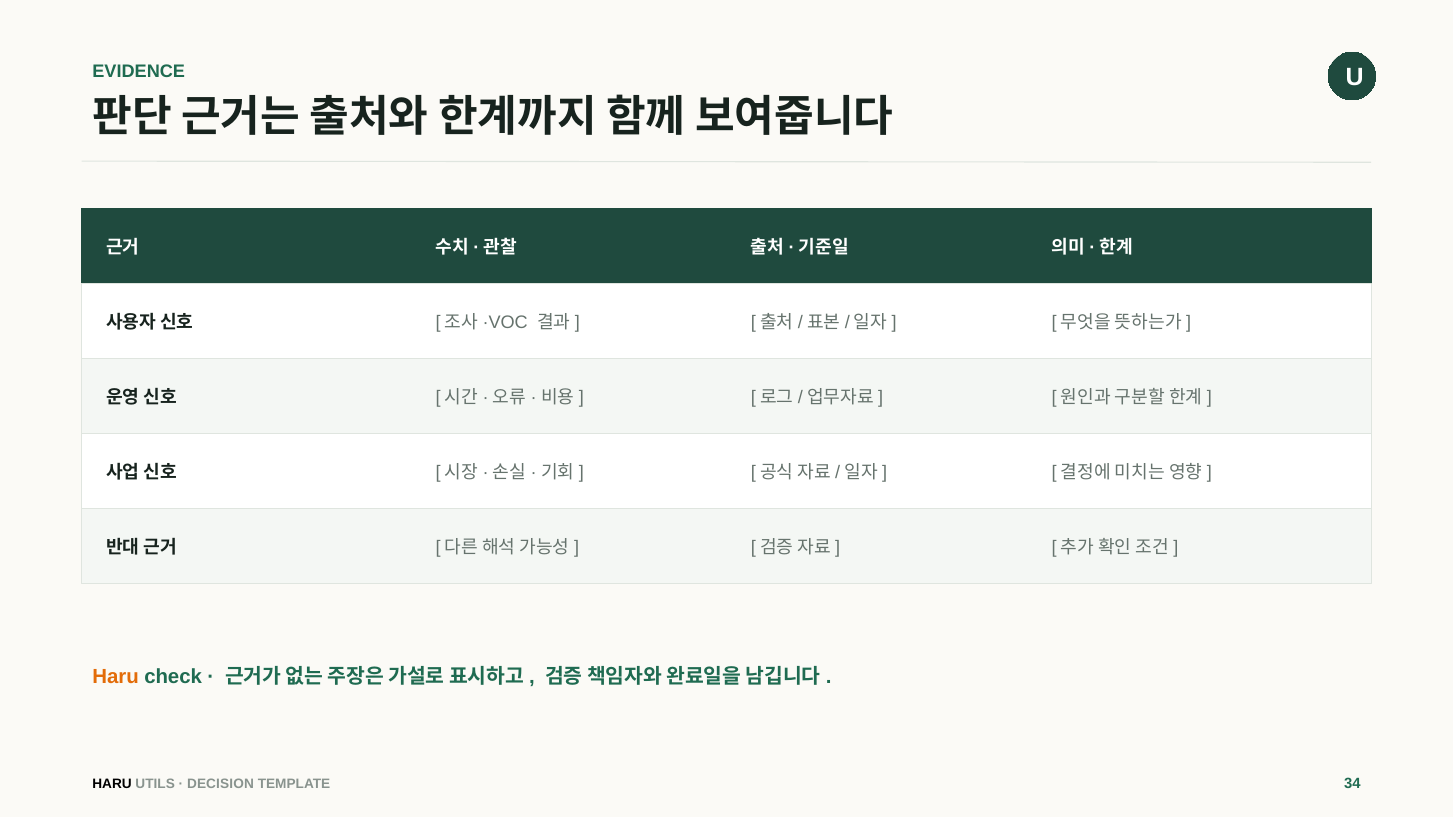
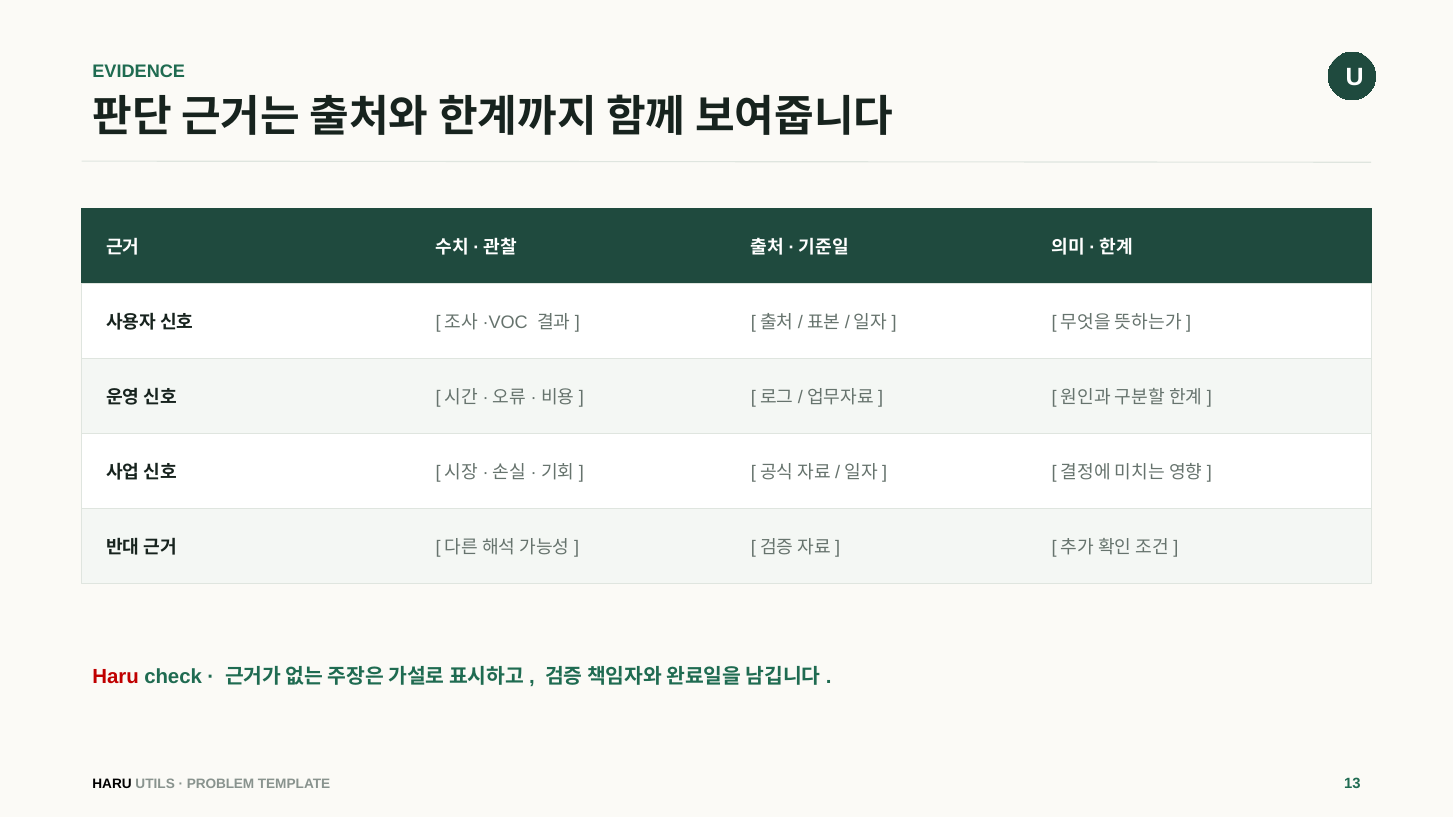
Haru colour: orange -> red (116, 677)
DECISION: DECISION -> PROBLEM (221, 784)
34: 34 -> 13 (1352, 784)
